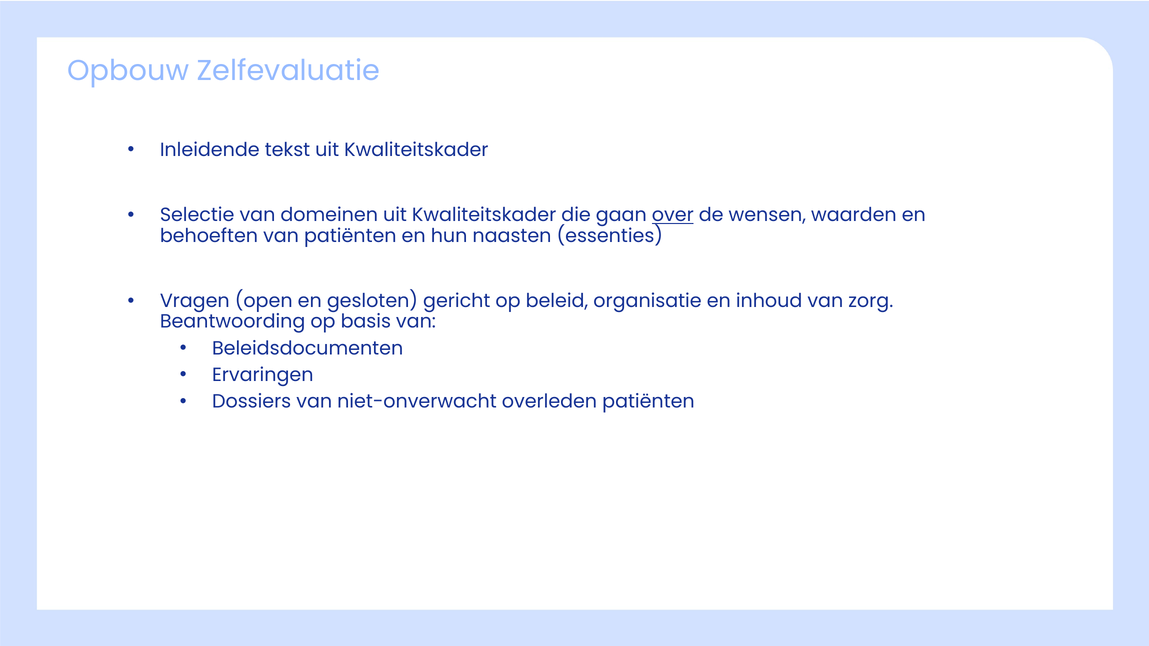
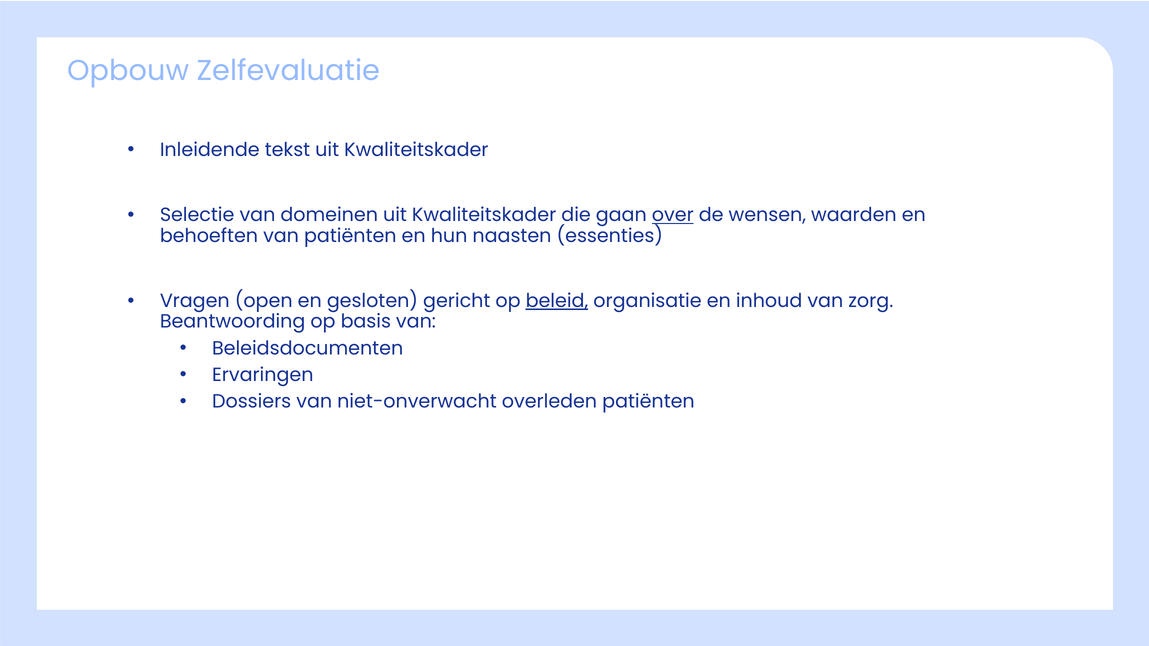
beleid underline: none -> present (557, 301)
